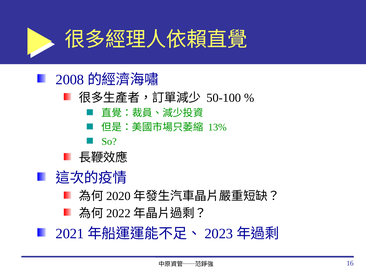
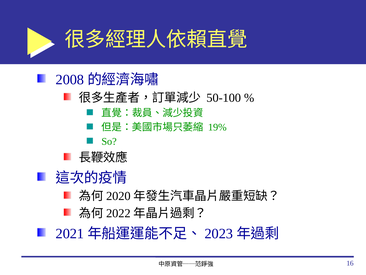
13%: 13% -> 19% (217, 127)
